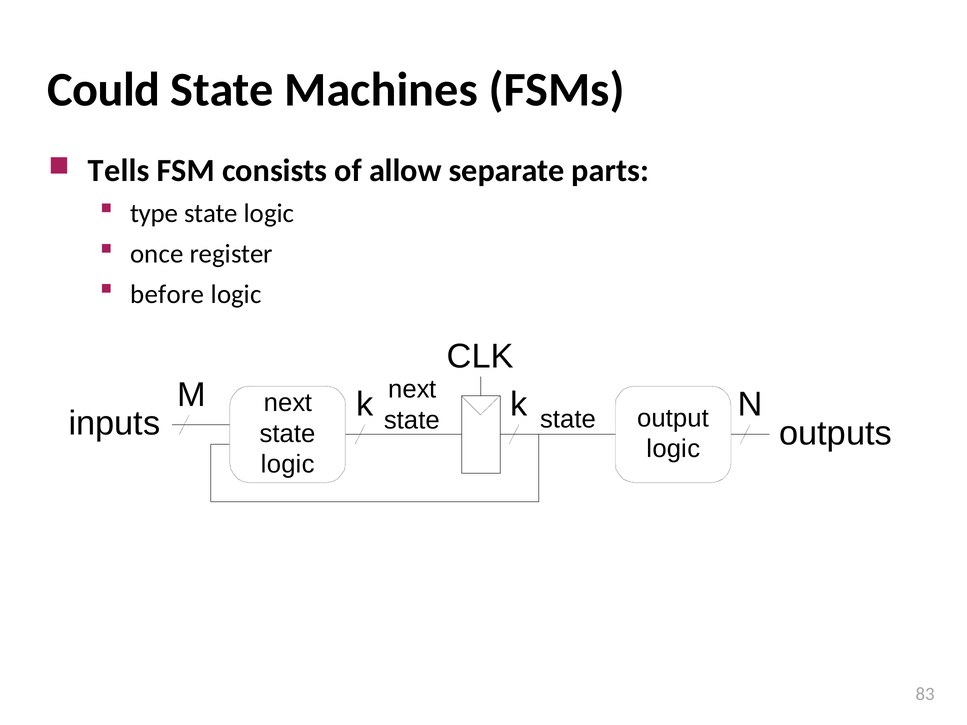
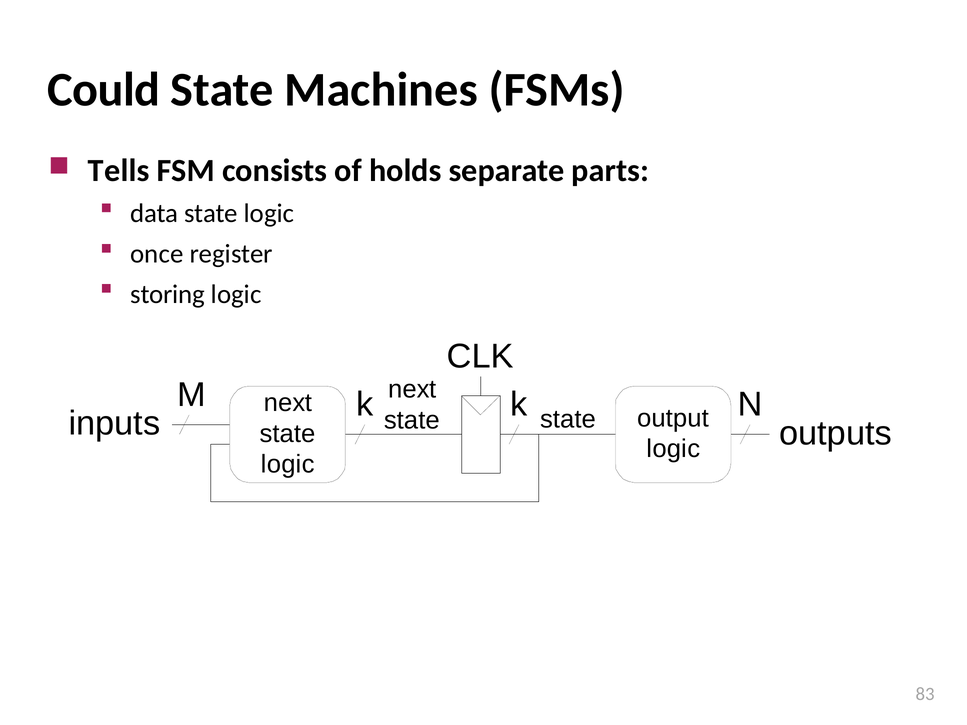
allow: allow -> holds (405, 170)
type: type -> data (154, 214)
before: before -> storing (168, 294)
